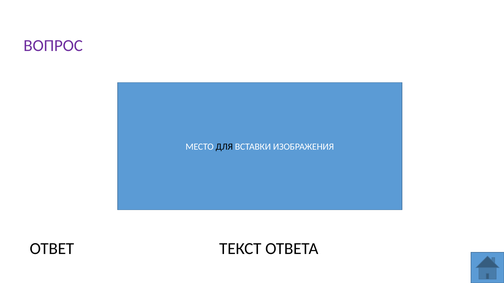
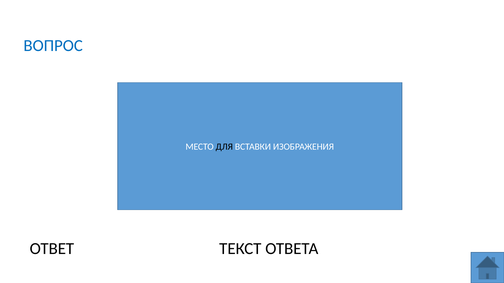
ВОПРОС colour: purple -> blue (53, 46)
